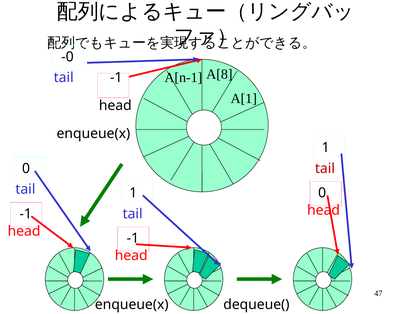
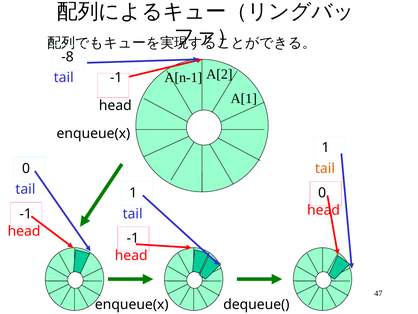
-0: -0 -> -8 (67, 57)
A[8: A[8 -> A[2 (219, 74)
tail colour: red -> orange (325, 168)
